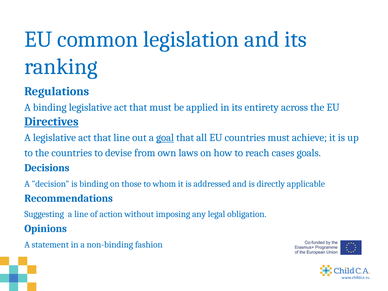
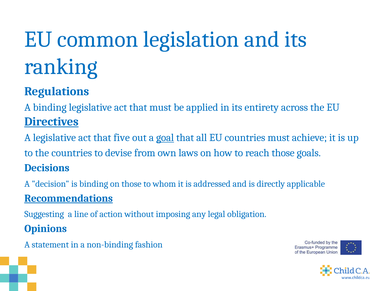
that line: line -> five (122, 138)
reach cases: cases -> those (283, 153)
Recommendations underline: none -> present (69, 198)
